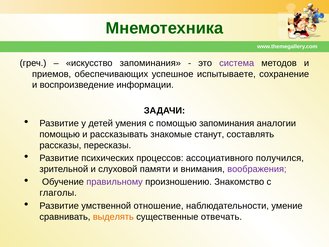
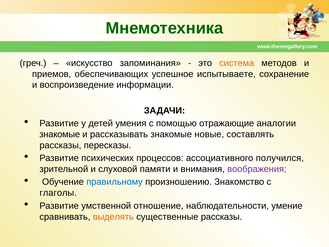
система colour: purple -> orange (237, 63)
помощью запоминания: запоминания -> отражающие (227, 123)
помощью: помощью -> знакомые (60, 134)
станут: станут -> новые (209, 134)
правильному colour: purple -> blue (115, 182)
существенные отвечать: отвечать -> рассказы (221, 217)
